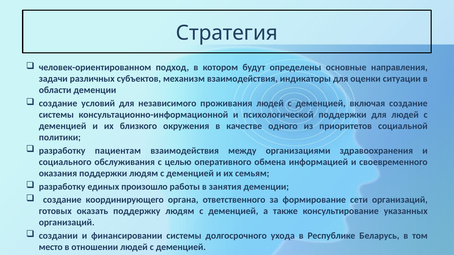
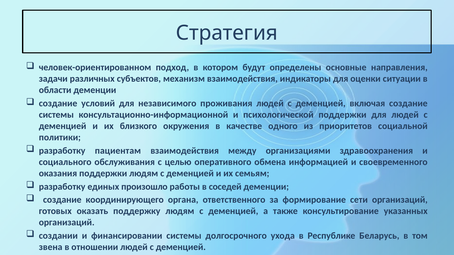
занятия: занятия -> соседей (225, 187)
место: место -> звена (51, 247)
